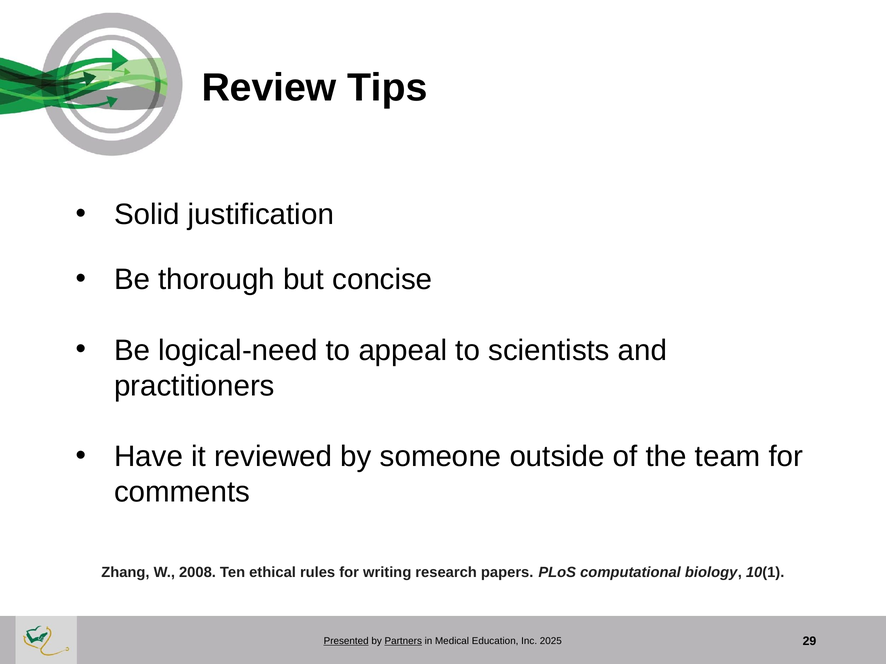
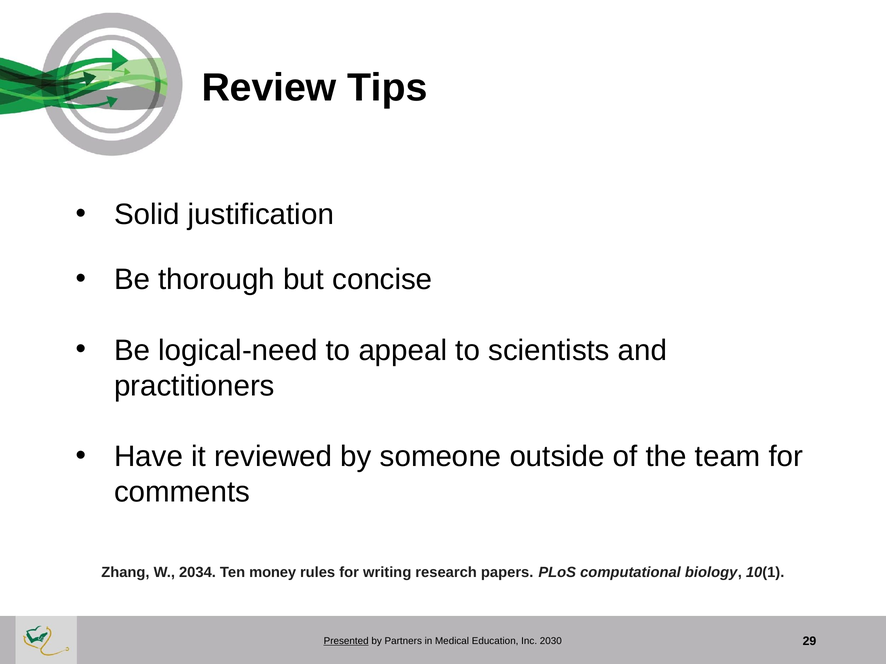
2008: 2008 -> 2034 (197, 573)
ethical: ethical -> money (273, 573)
Partners underline: present -> none (403, 642)
2025: 2025 -> 2030 (551, 642)
